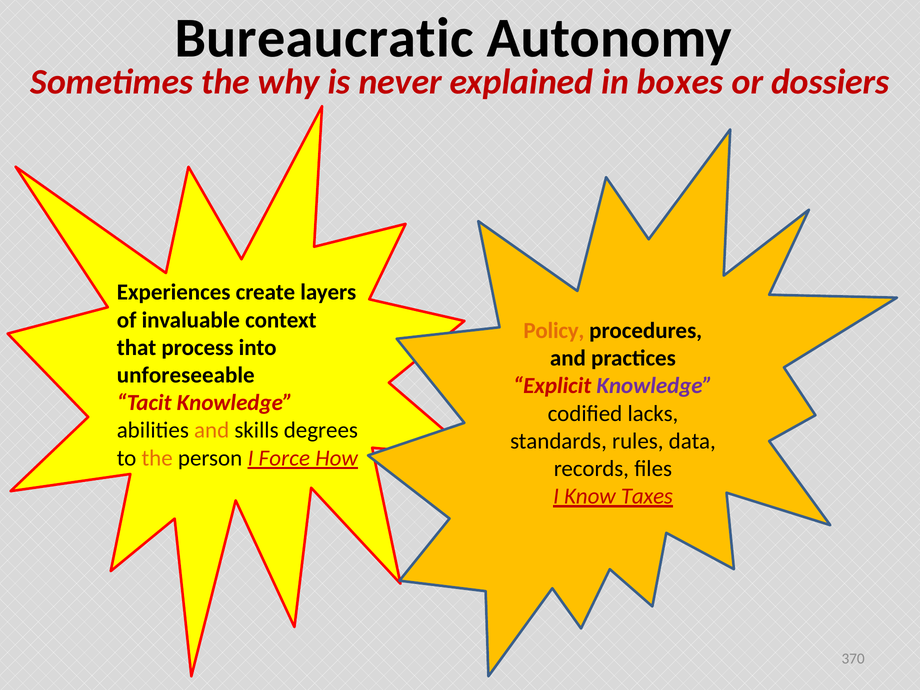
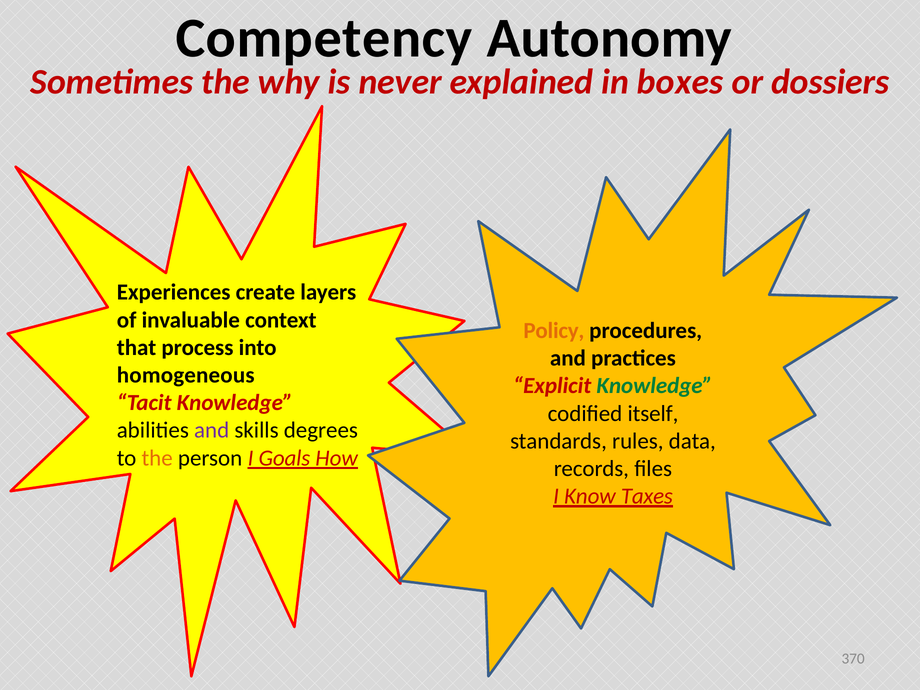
Bureaucratic: Bureaucratic -> Competency (324, 38)
unforeseeable: unforeseeable -> homogeneous (186, 375)
Knowledge colour: purple -> green (655, 386)
lacks: lacks -> itself (653, 414)
and colour: orange -> purple (212, 430)
Force: Force -> Goals (284, 458)
